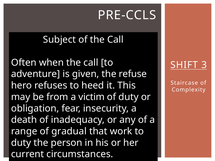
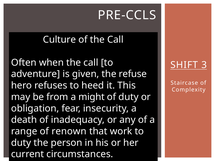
Subject: Subject -> Culture (59, 40)
victim: victim -> might (92, 97)
gradual: gradual -> renown (69, 131)
